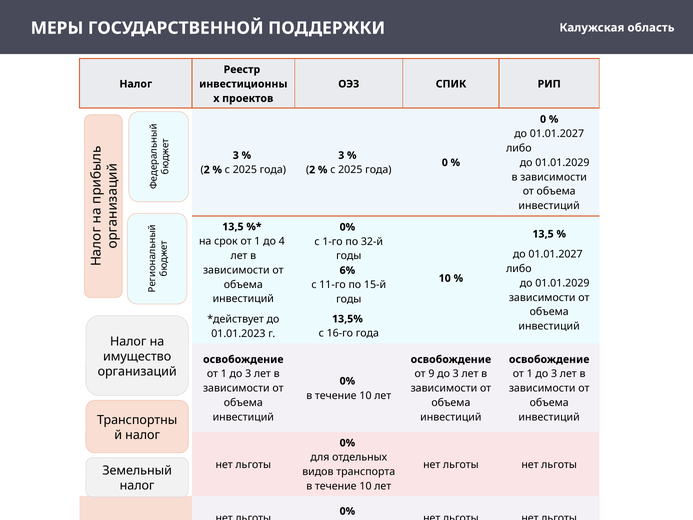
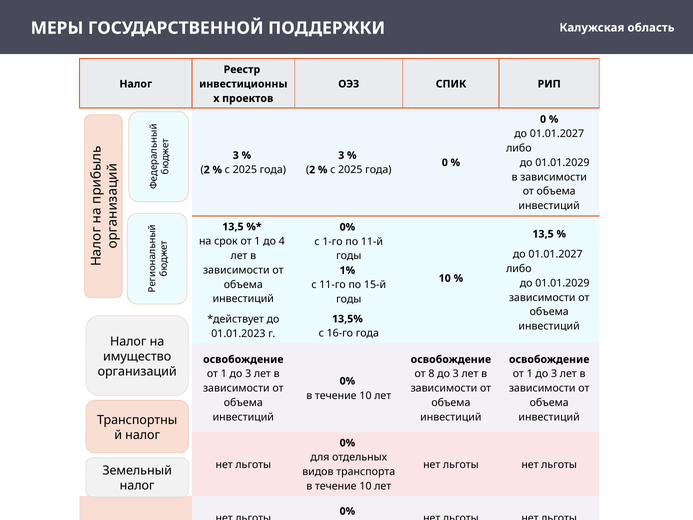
32-й: 32-й -> 11-й (372, 241)
6%: 6% -> 1% (347, 270)
9: 9 -> 8 (431, 374)
